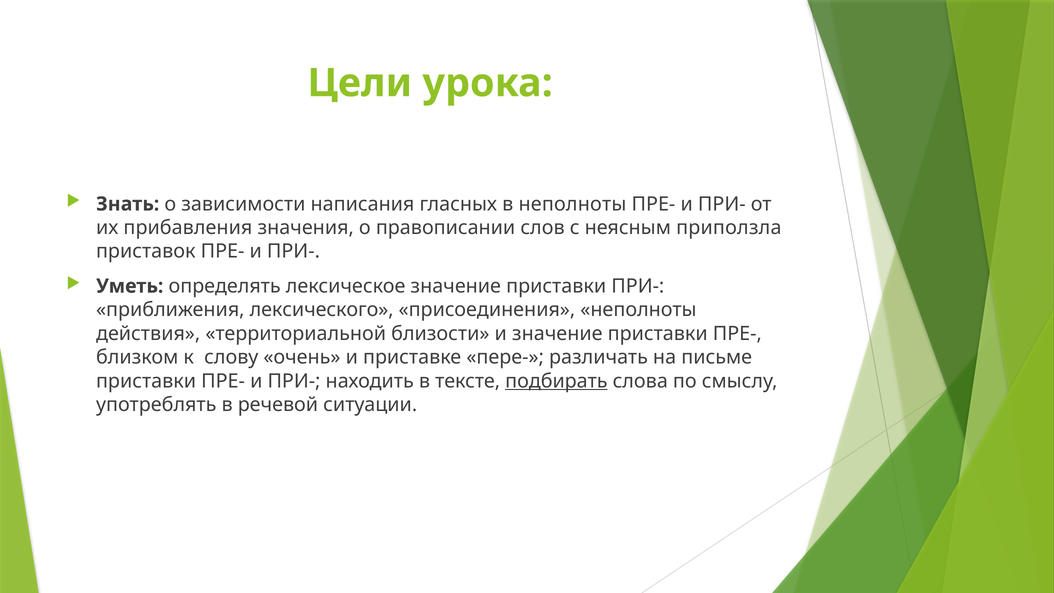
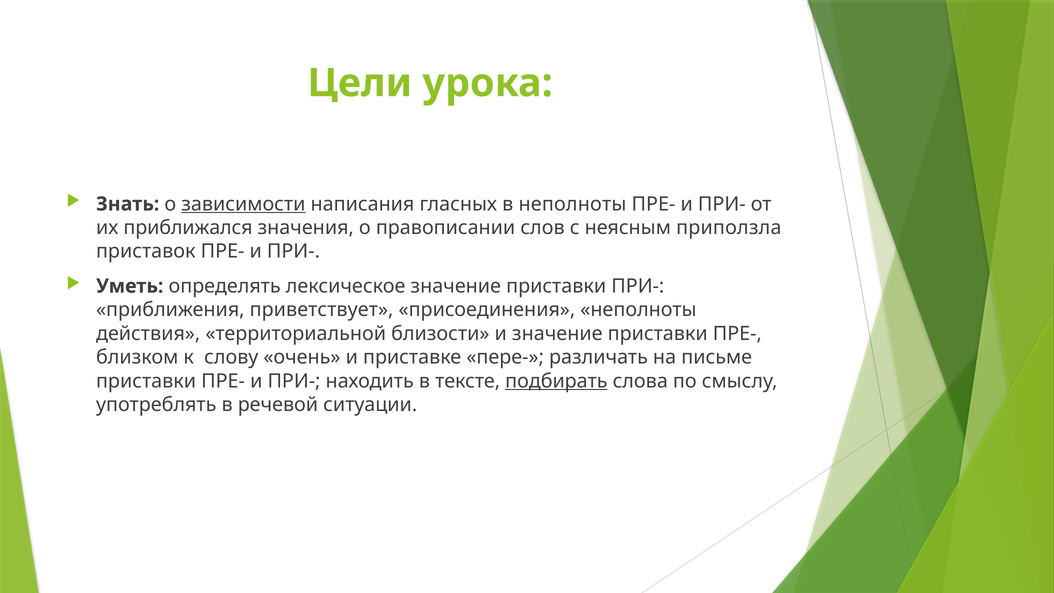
зависимости underline: none -> present (243, 204)
прибавления: прибавления -> приближался (188, 228)
лексического: лексического -> приветствует (322, 310)
